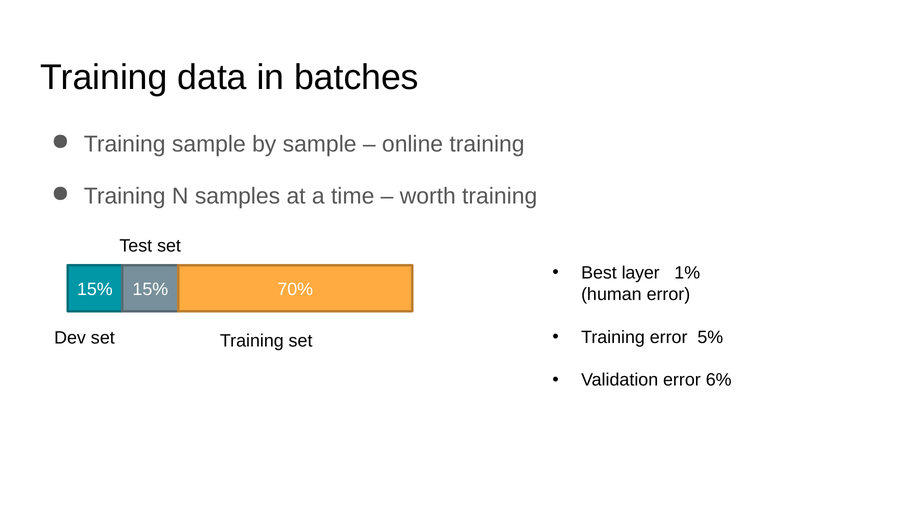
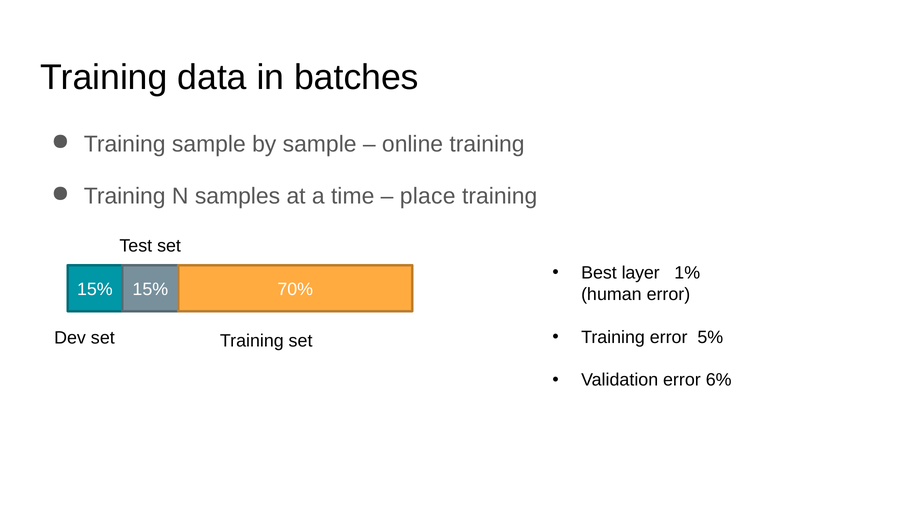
worth: worth -> place (428, 196)
